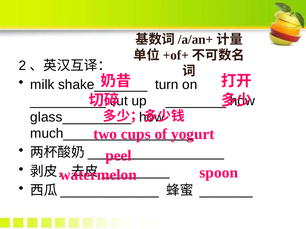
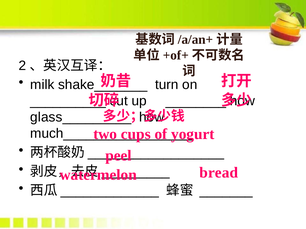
spoon: spoon -> bread (219, 173)
